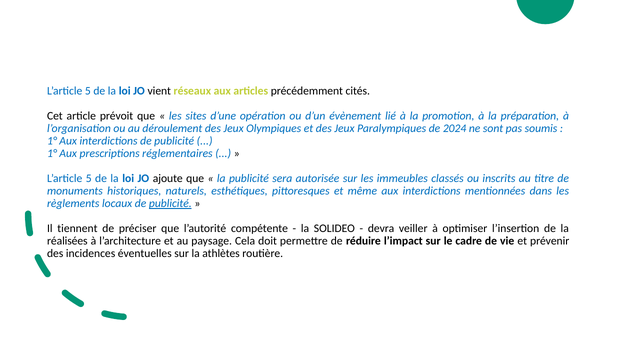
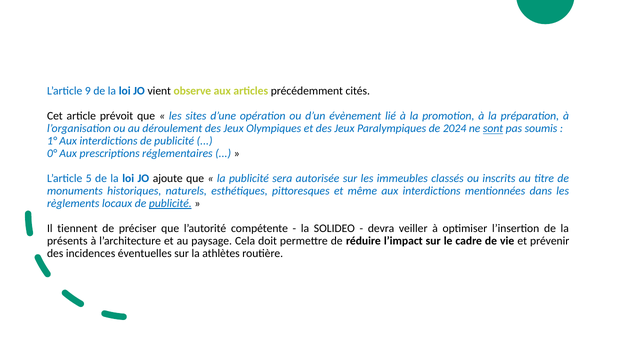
5: 5 -> 9 (88, 91)
réseaux: réseaux -> observe (192, 91)
sont underline: none -> present (493, 129)
1°: 1° -> 0° (52, 154)
réalisées: réalisées -> présents (67, 241)
